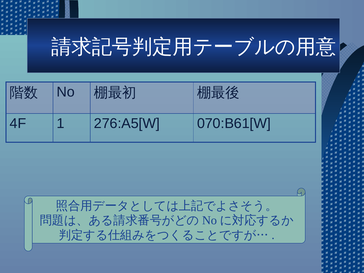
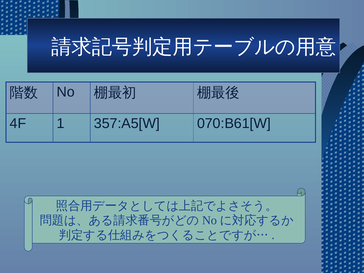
276:A5[W: 276:A5[W -> 357:A5[W (127, 124)
